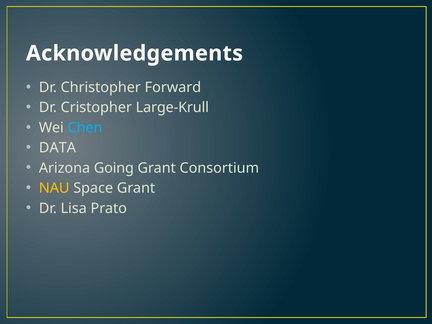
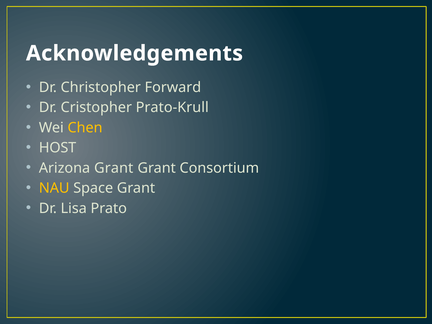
Large-Krull: Large-Krull -> Prato-Krull (172, 108)
Chen colour: light blue -> yellow (85, 128)
DATA: DATA -> HOST (58, 148)
Arizona Going: Going -> Grant (114, 168)
